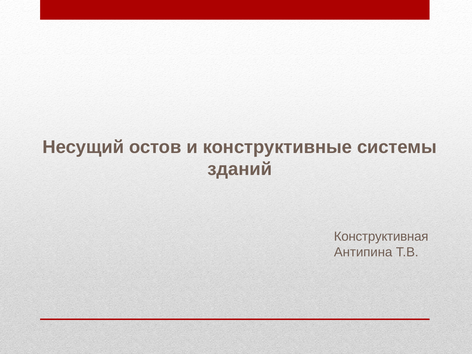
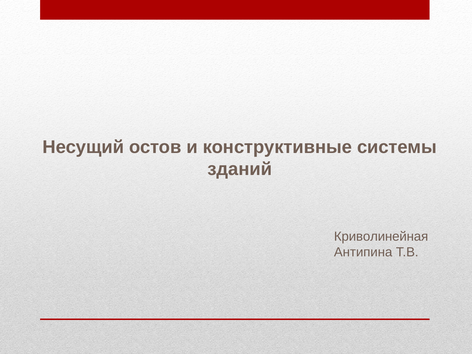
Конструктивная: Конструктивная -> Криволинейная (381, 236)
